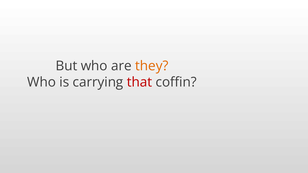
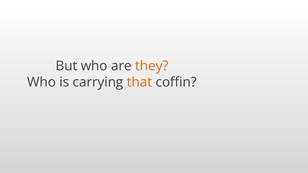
that colour: red -> orange (139, 82)
